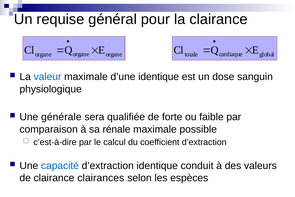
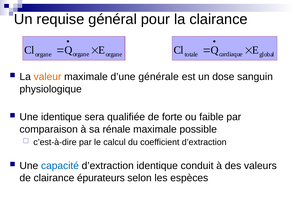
valeur colour: blue -> orange (47, 77)
d’une identique: identique -> générale (159, 77)
Une générale: générale -> identique (61, 117)
clairances: clairances -> épurateurs (101, 178)
